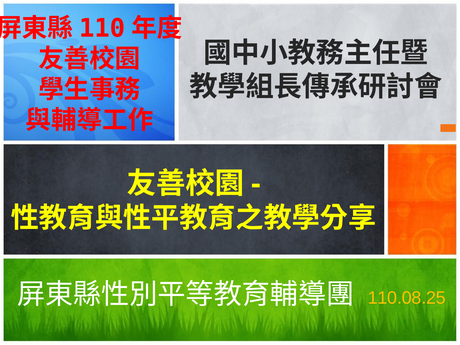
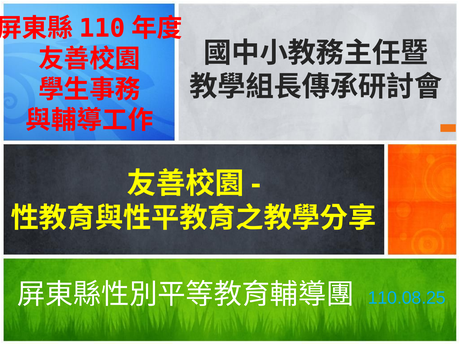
110.08.25 colour: yellow -> light blue (407, 298)
